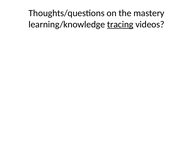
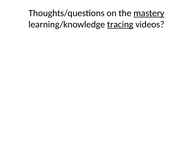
mastery underline: none -> present (149, 13)
